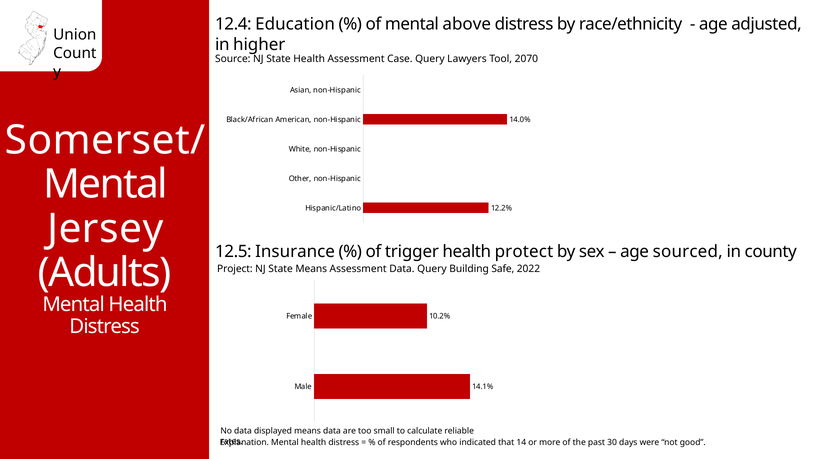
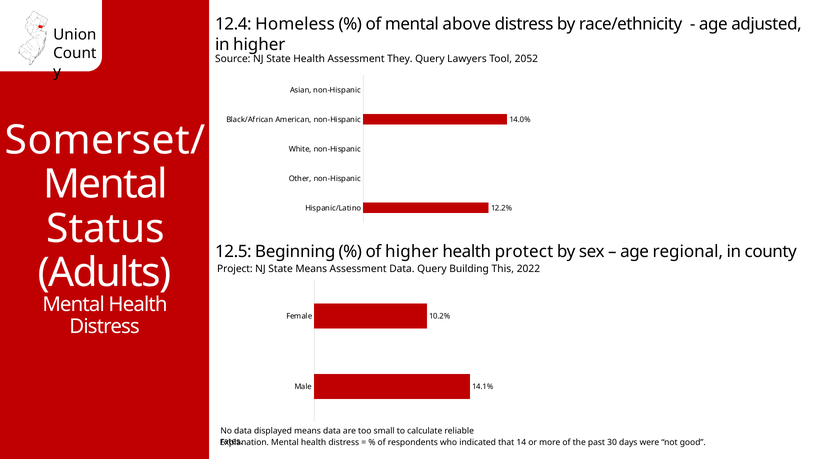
Education: Education -> Homeless (295, 24)
Case: Case -> They (400, 59)
2070: 2070 -> 2052 (526, 59)
Jersey: Jersey -> Status (106, 229)
Insurance: Insurance -> Beginning (295, 252)
of trigger: trigger -> higher (412, 252)
sourced: sourced -> regional (688, 252)
Safe: Safe -> This (503, 269)
